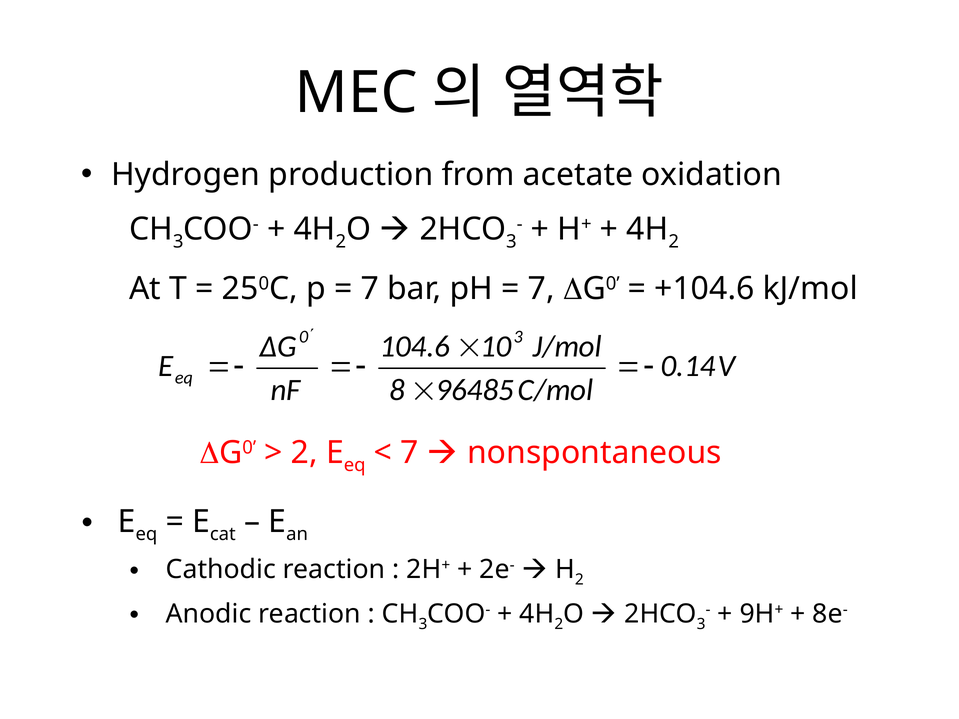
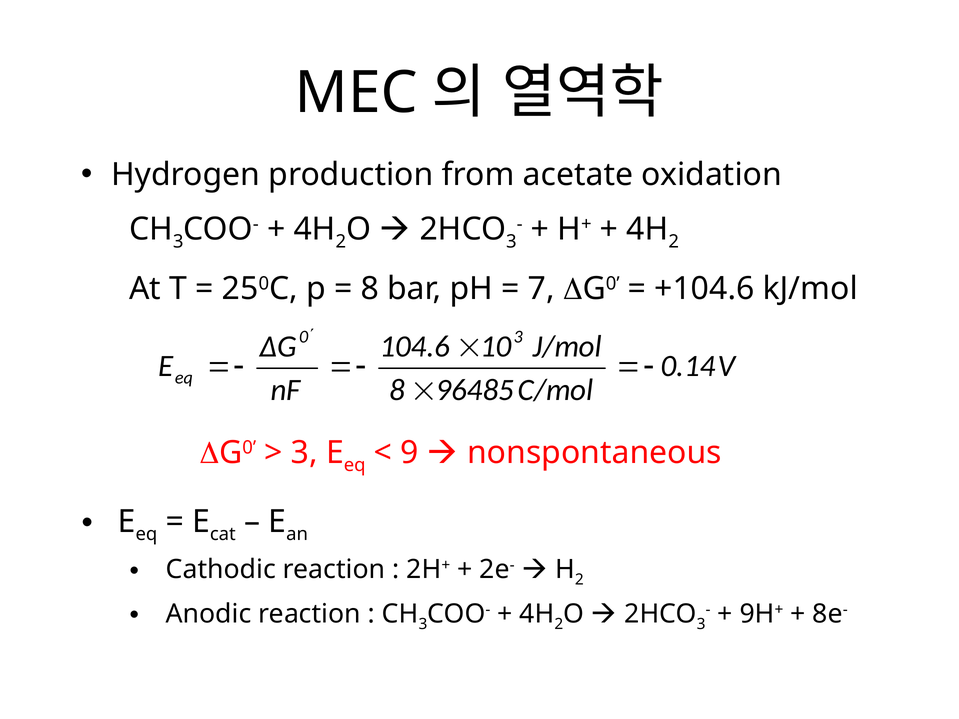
7: 7 -> 8 (370, 289)
2: 2 -> 3 (304, 453)
7: 7 -> 9 (410, 453)
